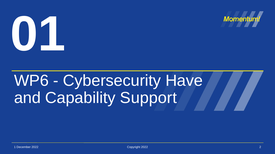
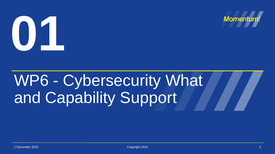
Have: Have -> What (184, 81)
